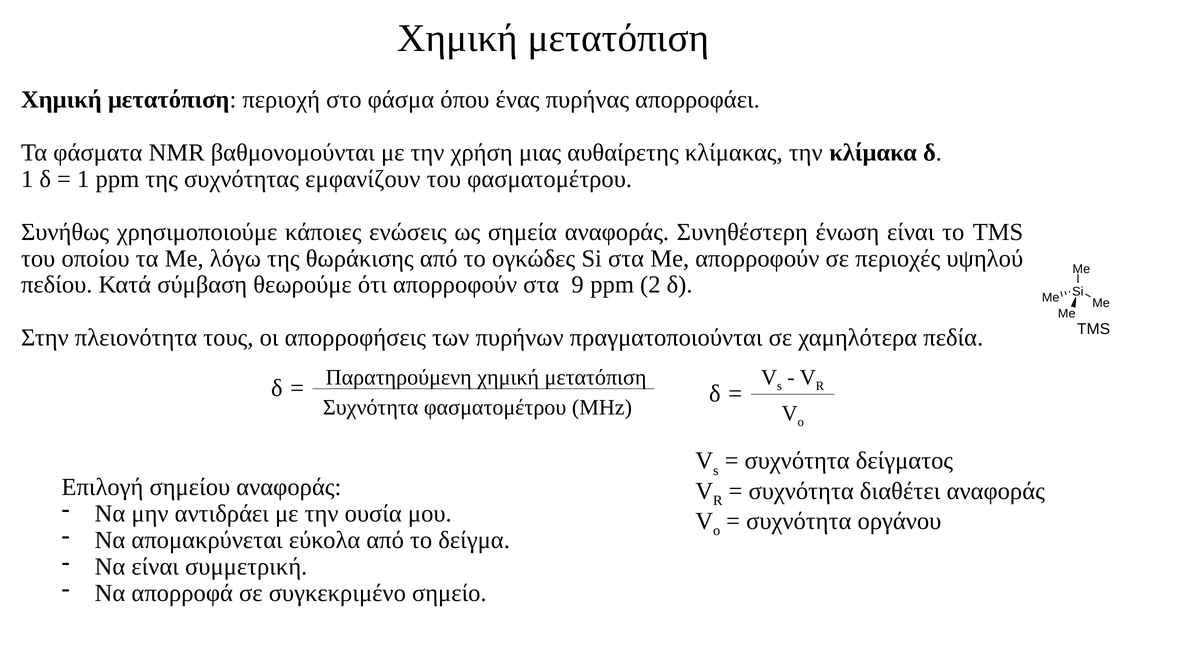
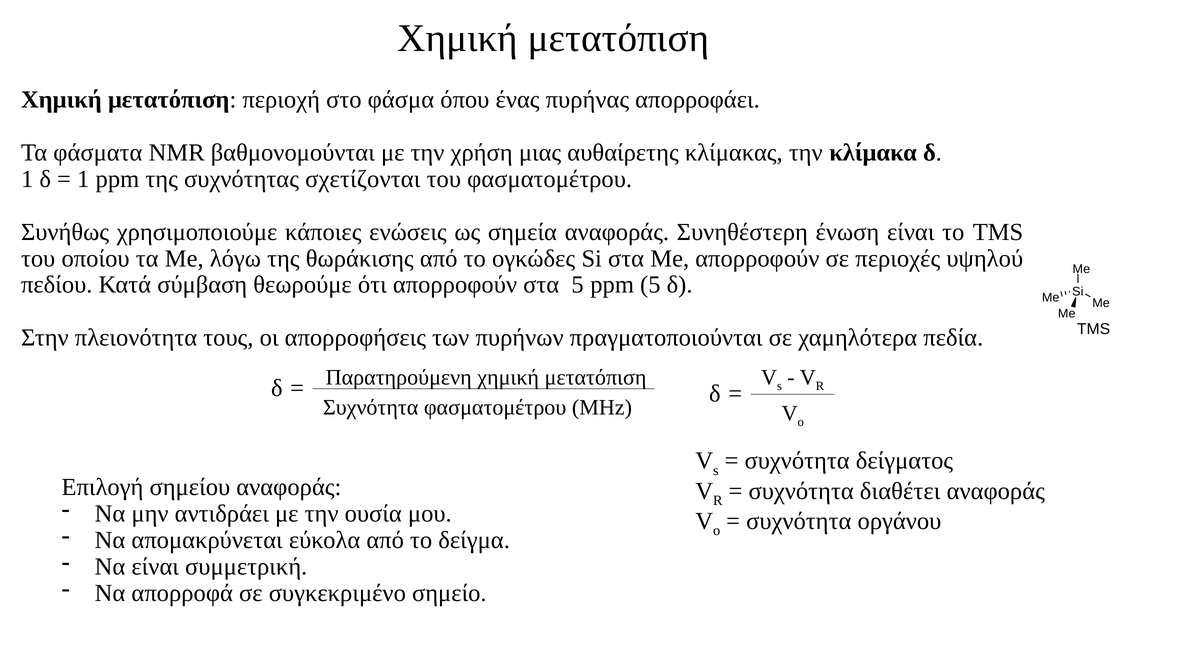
εμφανίζουν: εμφανίζουν -> σχετίζονται (363, 179)
στα 9: 9 -> 5 (578, 285)
ppm 2: 2 -> 5 (650, 285)
